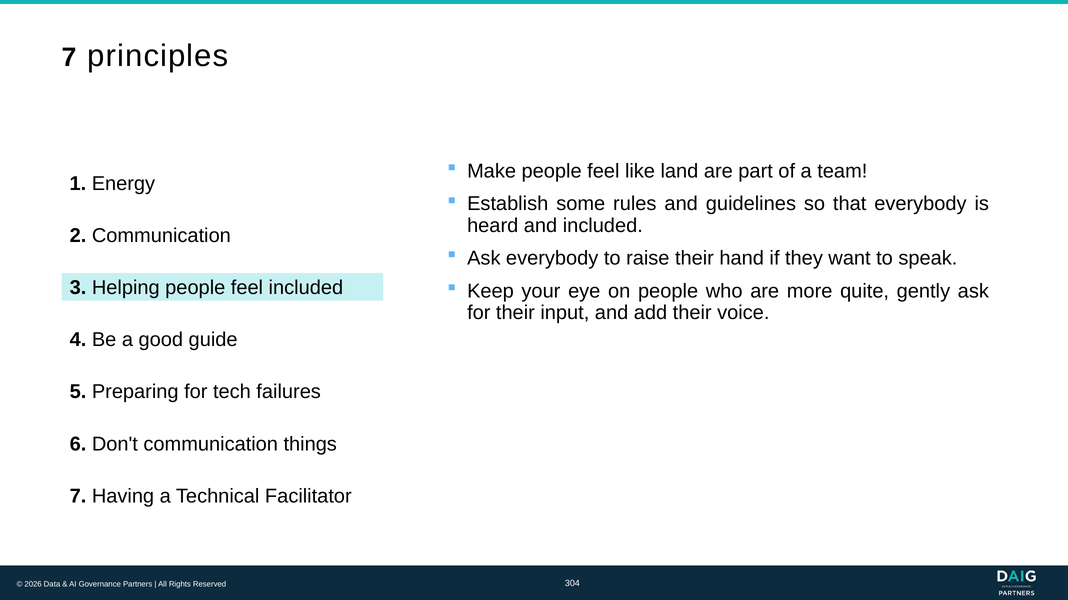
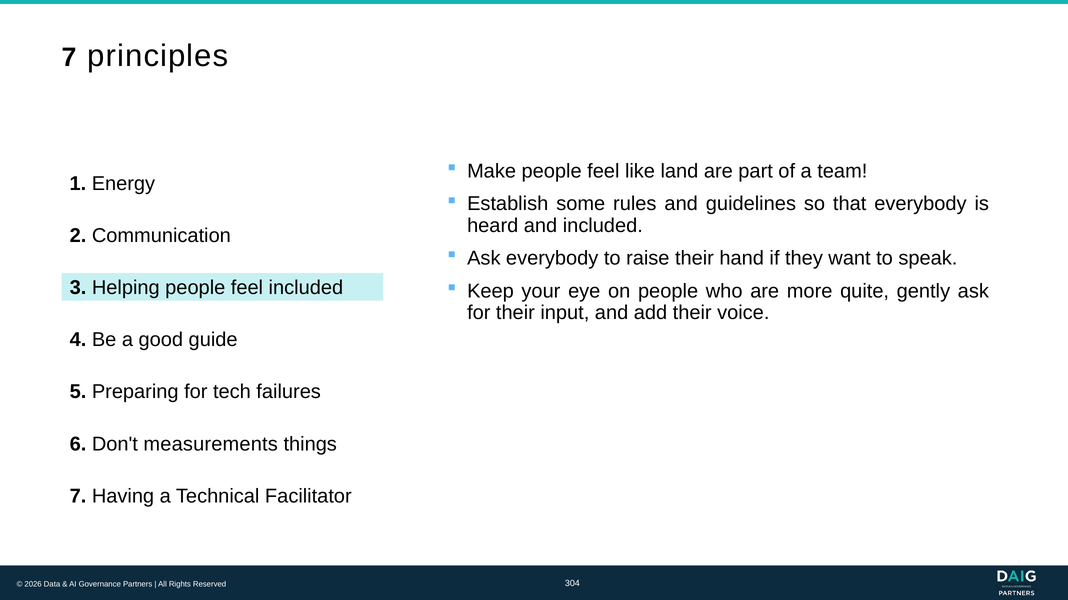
Don't communication: communication -> measurements (211, 444)
